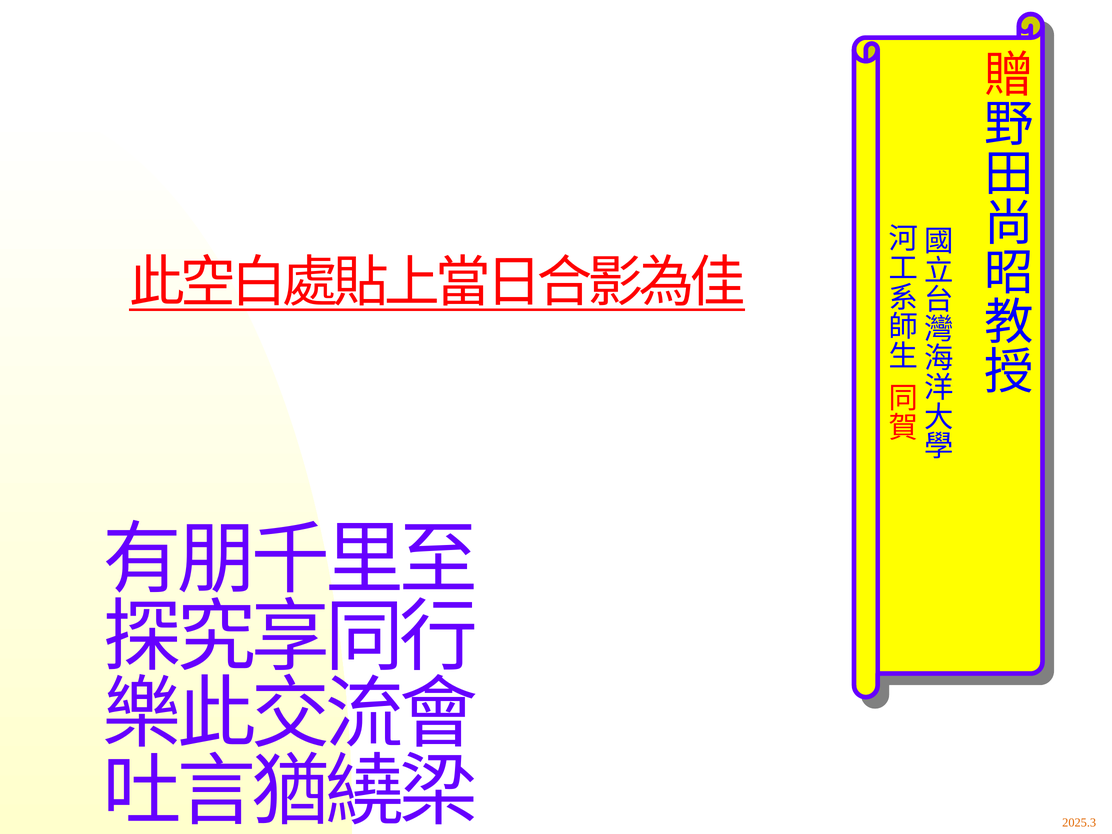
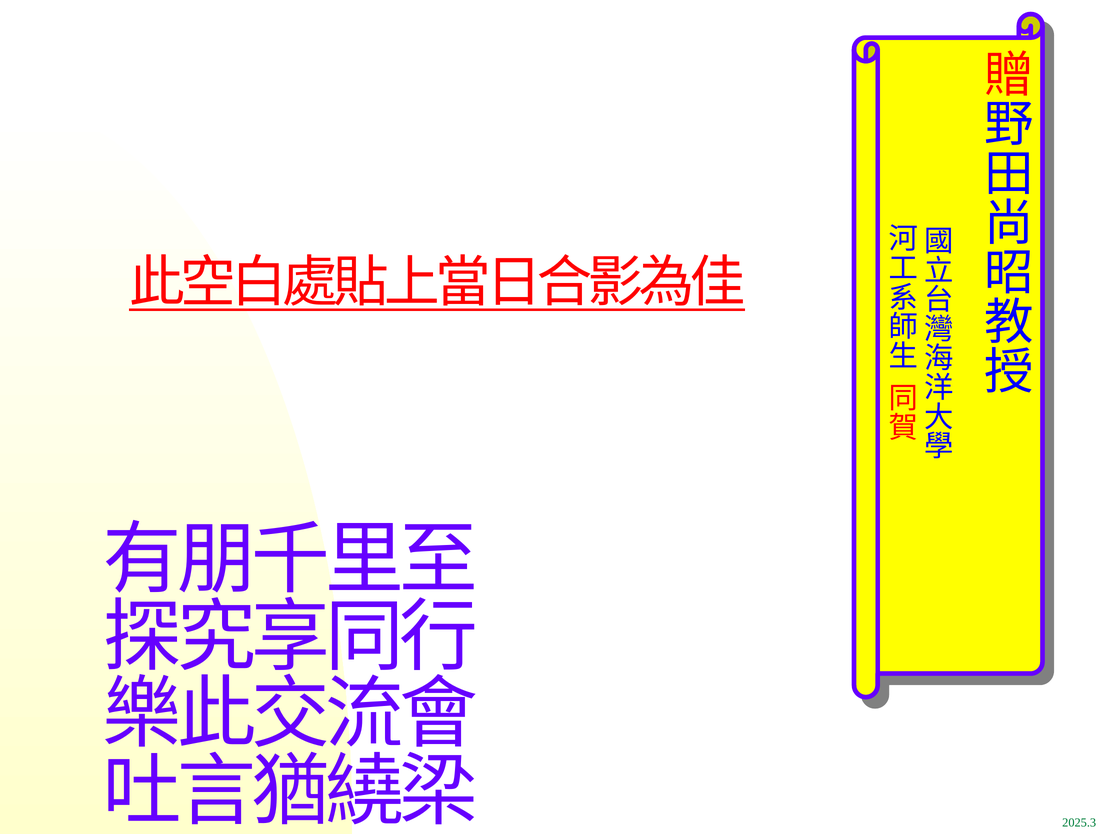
2025.3 colour: orange -> green (1079, 823)
